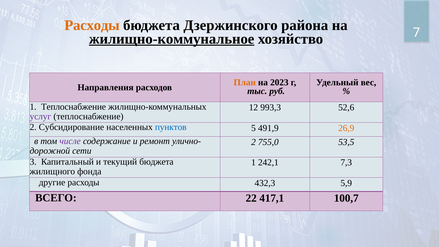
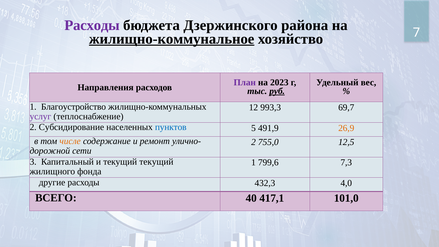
Расходы colour: orange -> purple (92, 25)
План colour: orange -> purple (245, 82)
руб underline: none -> present (277, 91)
1 Теплоснабжение: Теплоснабжение -> Благоустройство (74, 107)
52,6: 52,6 -> 69,7 (346, 107)
числе colour: purple -> orange (70, 141)
53,5: 53,5 -> 12,5 (346, 142)
текущий бюджета: бюджета -> текущий (156, 162)
242,1: 242,1 -> 799,6 (268, 162)
5,9: 5,9 -> 4,0 (346, 183)
22: 22 -> 40 (251, 198)
100,7: 100,7 -> 101,0 (346, 198)
